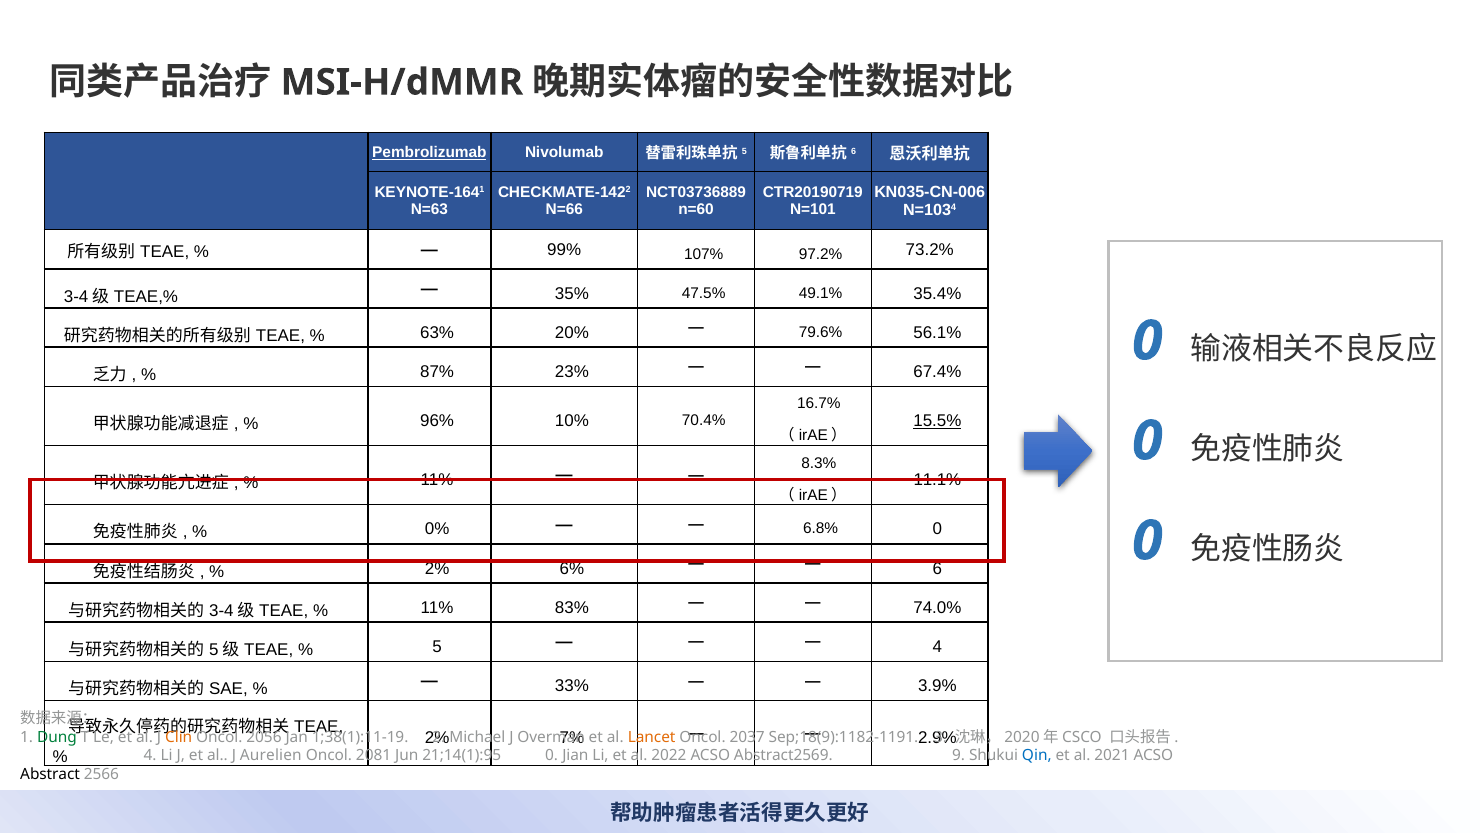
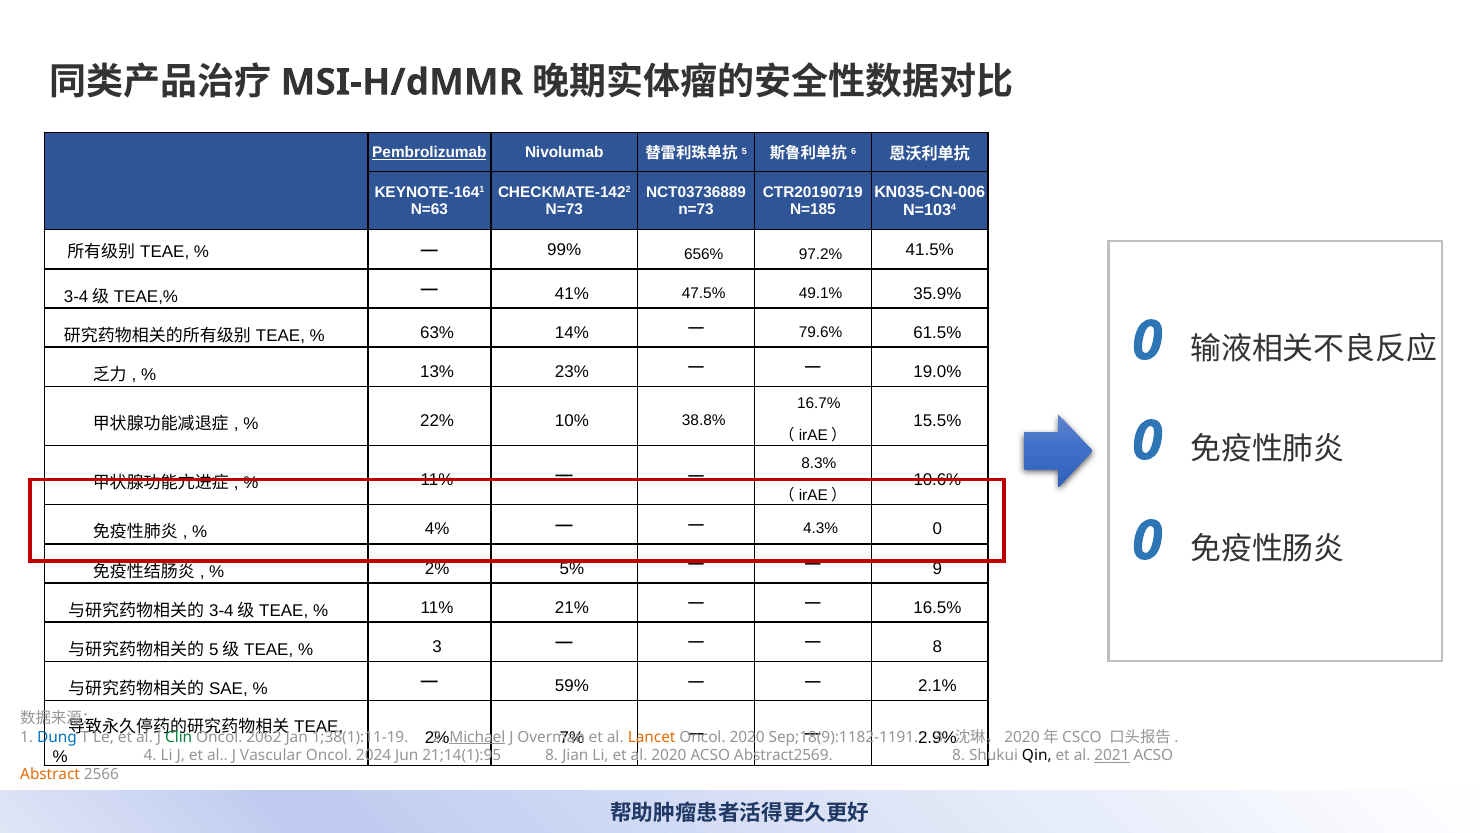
N=66: N=66 -> N=73 (564, 210)
n=60: n=60 -> n=73 (696, 210)
N=101: N=101 -> N=185 (813, 210)
107%: 107% -> 656% (704, 254)
73.2%: 73.2% -> 41.5% (930, 250)
35%: 35% -> 41% (572, 293)
35.4%: 35.4% -> 35.9% (937, 293)
20%: 20% -> 14% (572, 332)
56.1%: 56.1% -> 61.5% (937, 332)
87%: 87% -> 13% (437, 371)
67.4%: 67.4% -> 19.0% (937, 371)
15.5% underline: present -> none (937, 421)
96%: 96% -> 22% (437, 421)
70.4%: 70.4% -> 38.8% (704, 420)
11.1%: 11.1% -> 10.6% (937, 480)
0%: 0% -> 4% (437, 529)
6.8%: 6.8% -> 4.3% (821, 528)
6%: 6% -> 5% (572, 568)
6: 6 -> 9 (937, 568)
83%: 83% -> 21% (572, 607)
74.0%: 74.0% -> 16.5% (937, 607)
5: 5 -> 3 (437, 646)
4: 4 -> 8 (937, 646)
33%: 33% -> 59% (572, 685)
3.9%: 3.9% -> 2.1% (937, 685)
Dung colour: green -> blue (57, 737)
Clin colour: orange -> green (179, 737)
2056: 2056 -> 2062 (264, 737)
Michael underline: none -> present (477, 737)
2037: 2037 -> 2020 (747, 737)
Aurelien: Aurelien -> Vascular (271, 755)
2081: 2081 -> 2024 (374, 755)
21;14(1):95 0: 0 -> 8 (551, 755)
al 2022: 2022 -> 2020 (669, 755)
Abstract2569 9: 9 -> 8 (959, 755)
Qin colour: blue -> black (1037, 755)
2021 underline: none -> present (1112, 755)
Abstract colour: black -> orange (50, 774)
